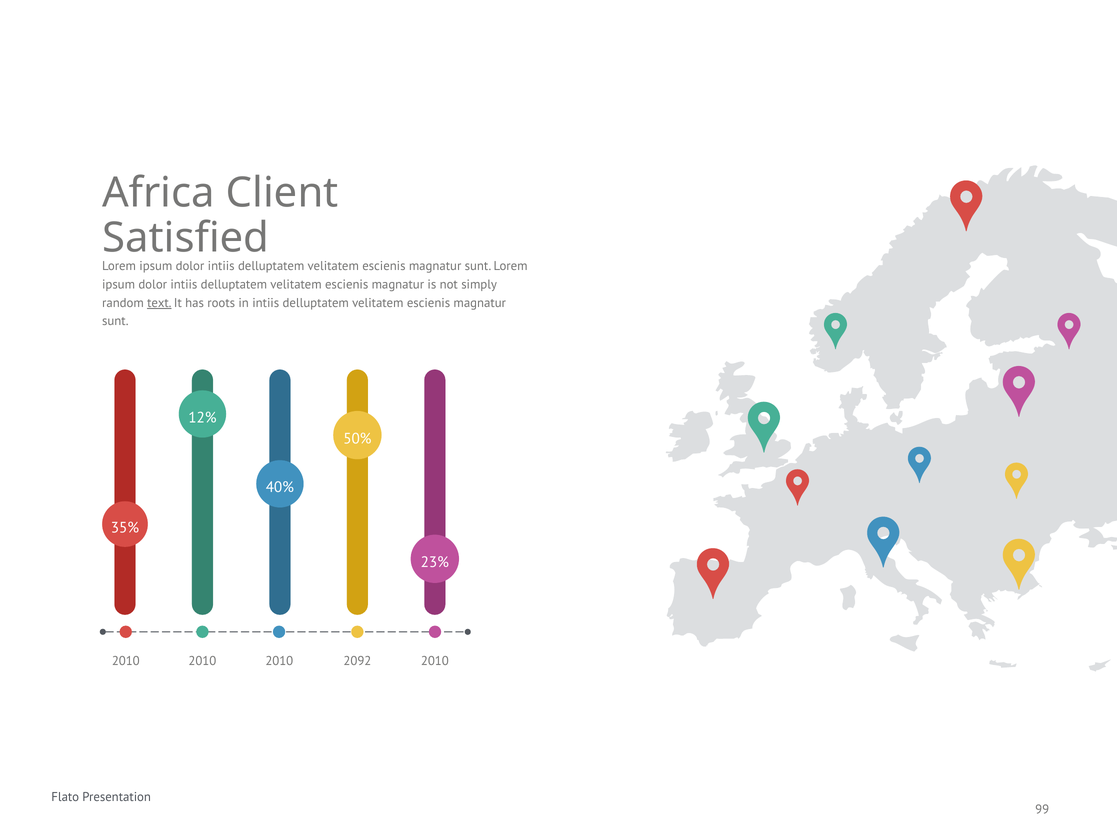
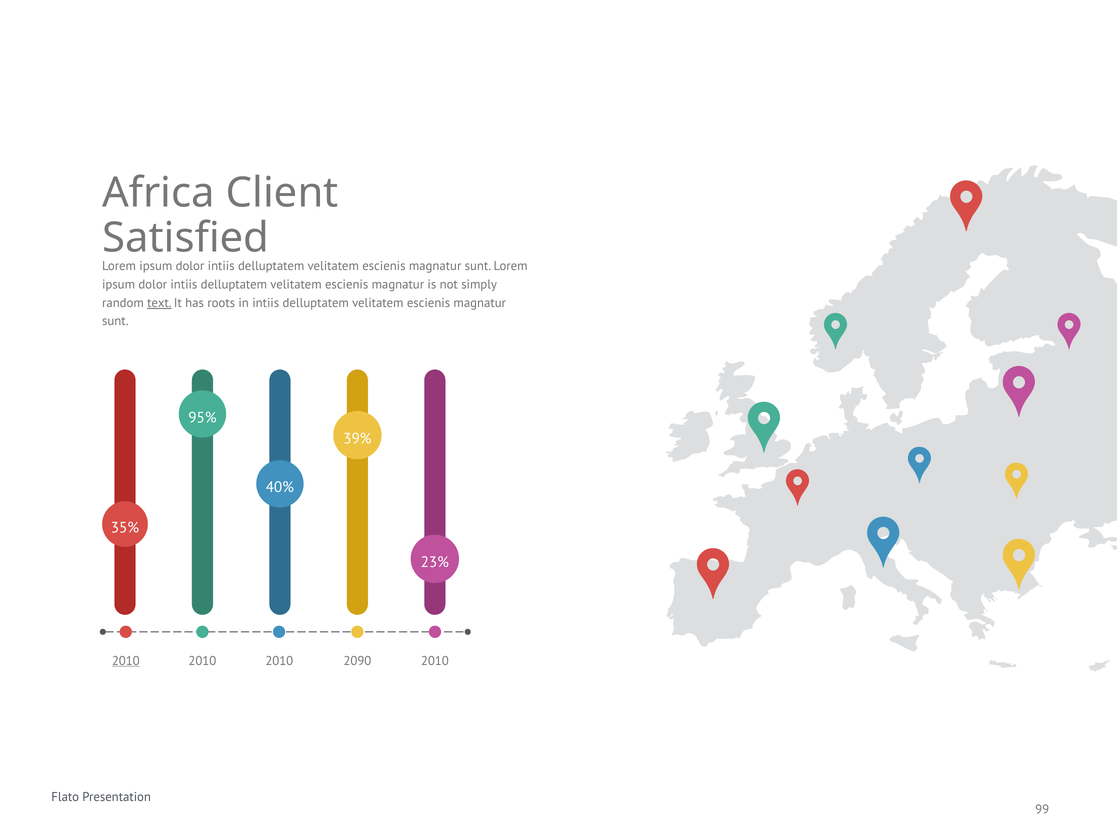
12%: 12% -> 95% (202, 418)
50%: 50% -> 39% (357, 439)
2010 underline: none -> present (126, 661)
2092: 2092 -> 2090 (357, 661)
